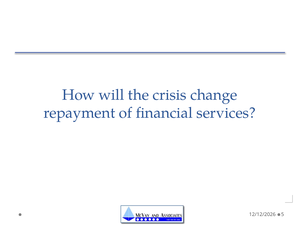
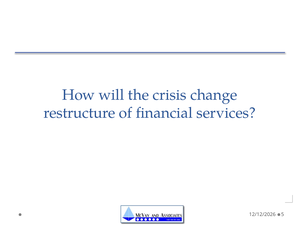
repayment: repayment -> restructure (79, 113)
